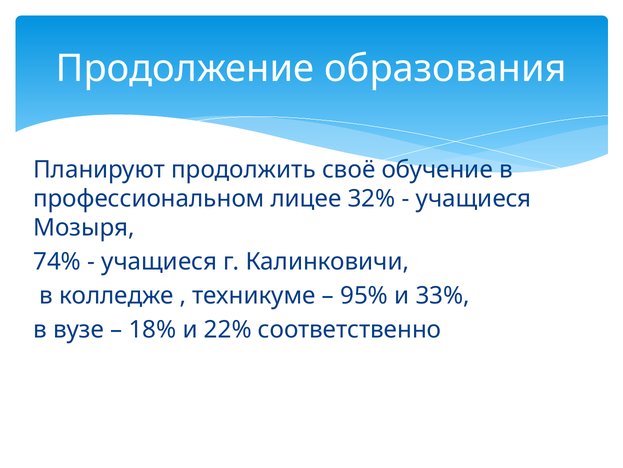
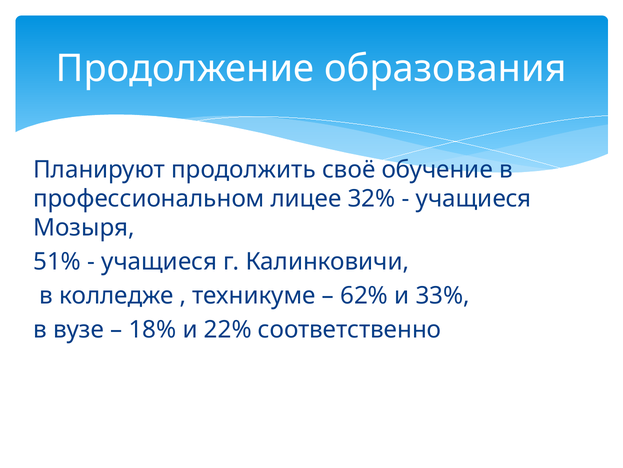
74%: 74% -> 51% (57, 261)
95%: 95% -> 62% (364, 295)
